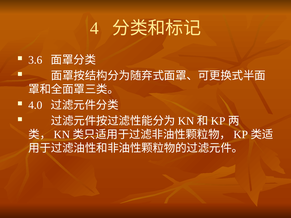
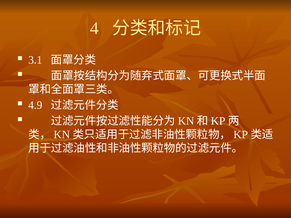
3.6: 3.6 -> 3.1 (35, 60)
4.0: 4.0 -> 4.9 (35, 105)
